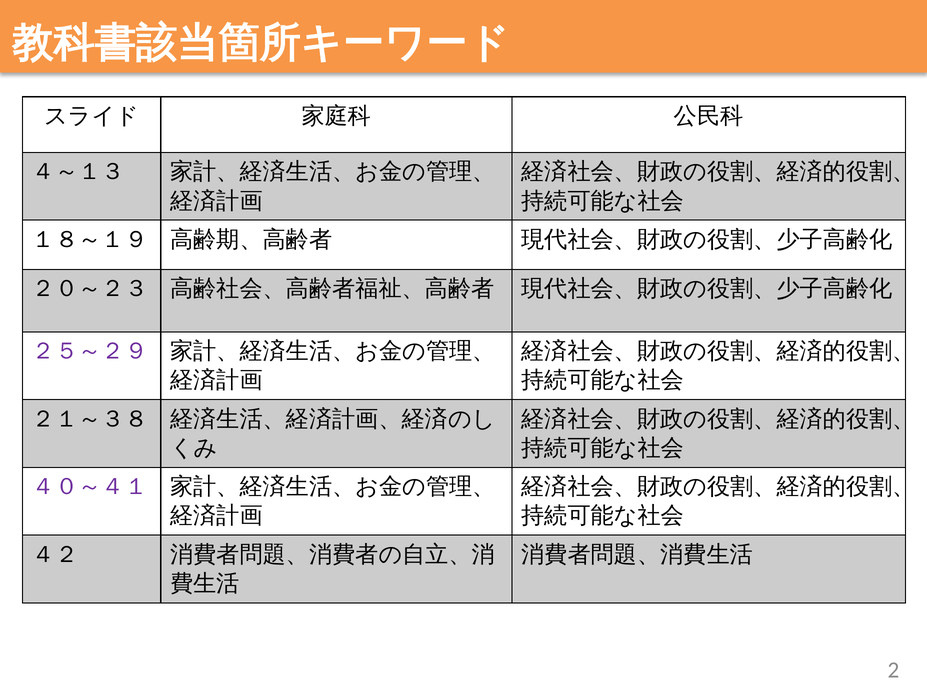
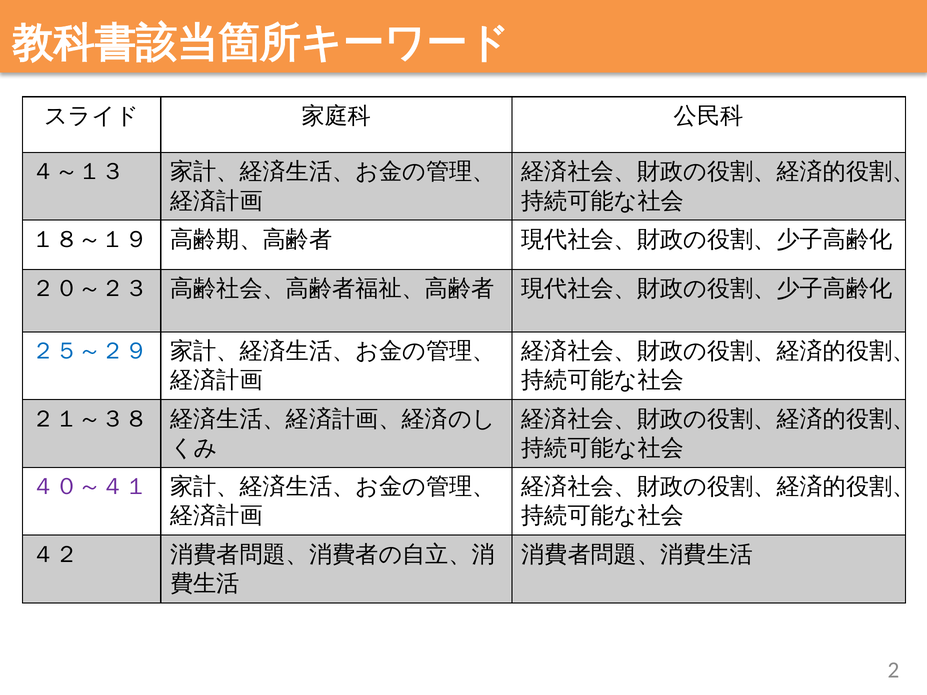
２５～２９ colour: purple -> blue (90, 351)
